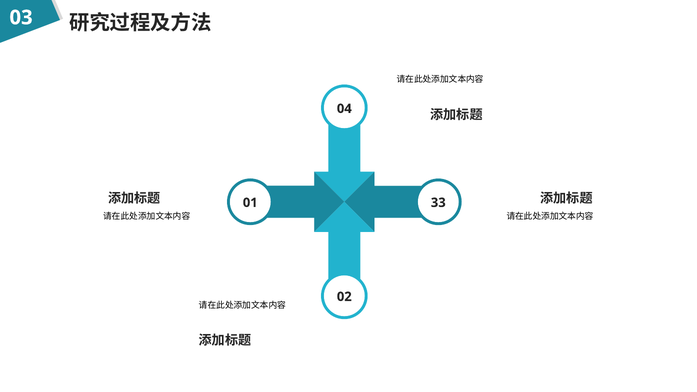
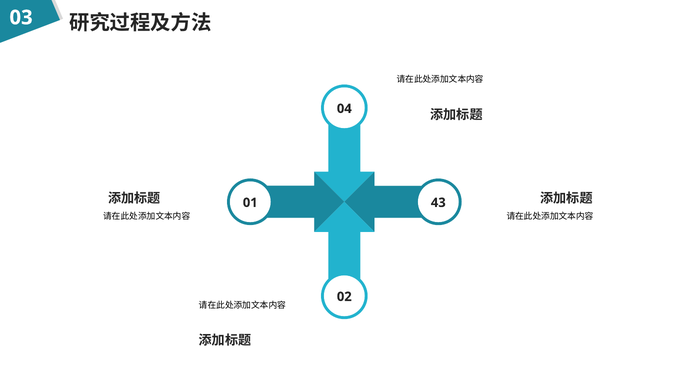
33: 33 -> 43 (438, 203)
